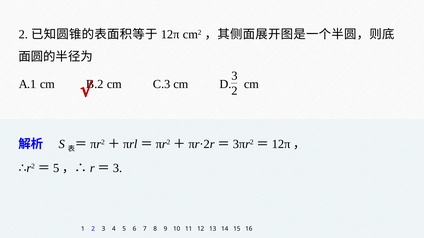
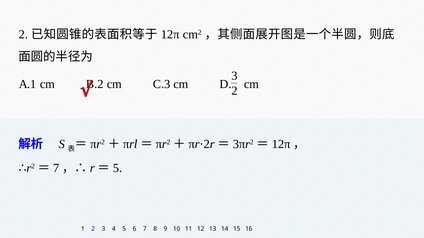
5: 5 -> 7 (56, 169)
3: 3 -> 5 (118, 169)
